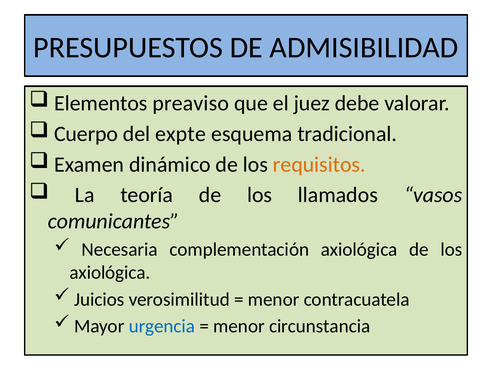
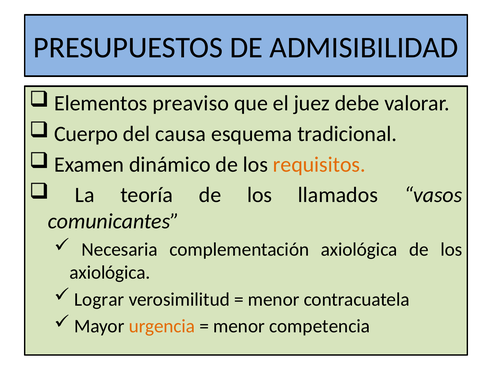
expte: expte -> causa (181, 134)
Juicios: Juicios -> Lograr (99, 299)
urgencia colour: blue -> orange (162, 326)
circunstancia: circunstancia -> competencia (320, 326)
